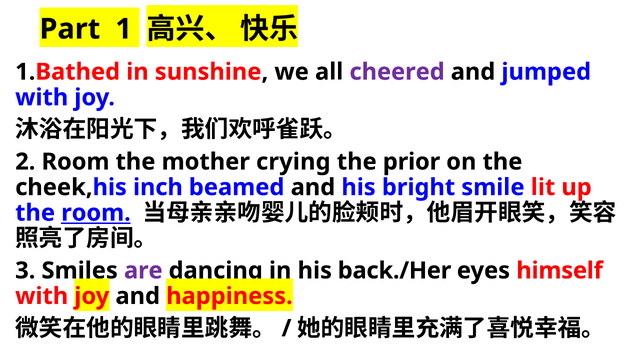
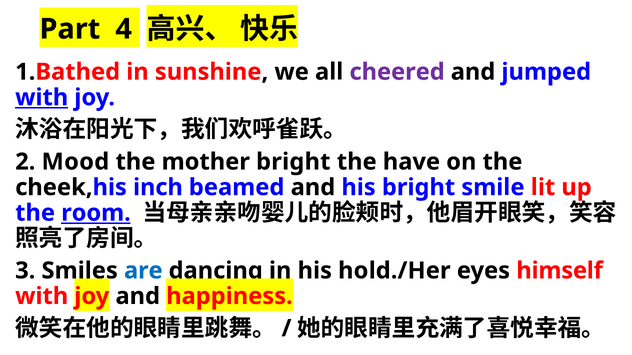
1: 1 -> 4 (124, 29)
with underline: none -> present (42, 98)
2 Room: Room -> Mood (75, 162)
mother crying: crying -> bright (293, 162)
prior: prior -> have (411, 162)
are colour: purple -> blue (143, 271)
back./Her: back./Her -> hold./Her (394, 271)
